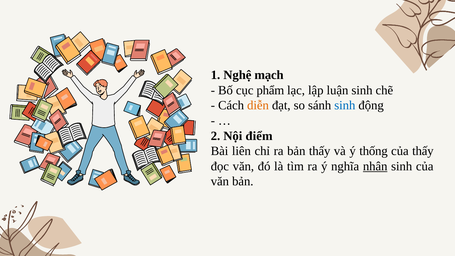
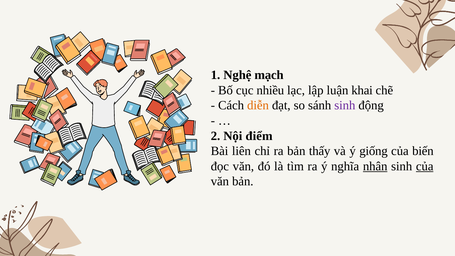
phẩm: phẩm -> nhiều (270, 90)
luận sinh: sinh -> khai (362, 90)
sinh colour: blue -> purple (345, 105)
thống: thống -> giống (374, 151)
của thấy: thấy -> biến (423, 151)
của underline: none -> present (425, 166)
